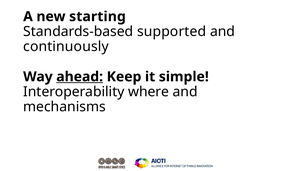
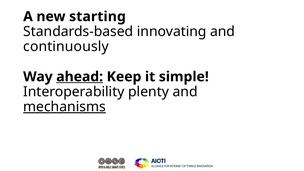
supported: supported -> innovating (172, 32)
where: where -> plenty (149, 92)
mechanisms underline: none -> present (64, 107)
